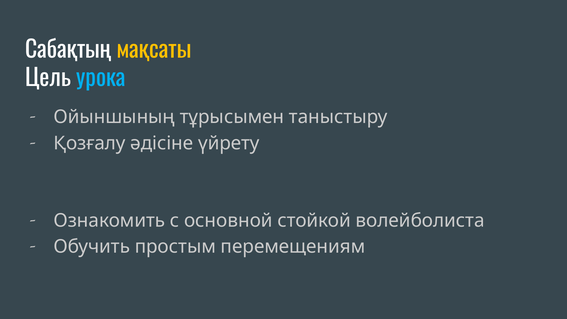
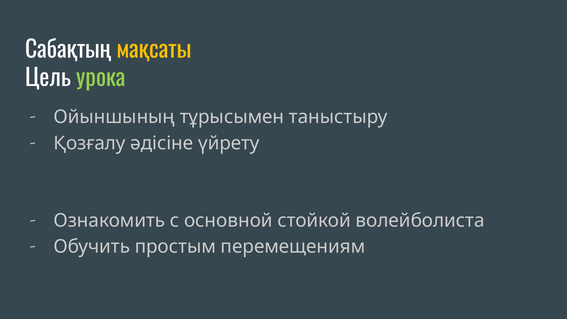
урока colour: light blue -> light green (101, 78)
